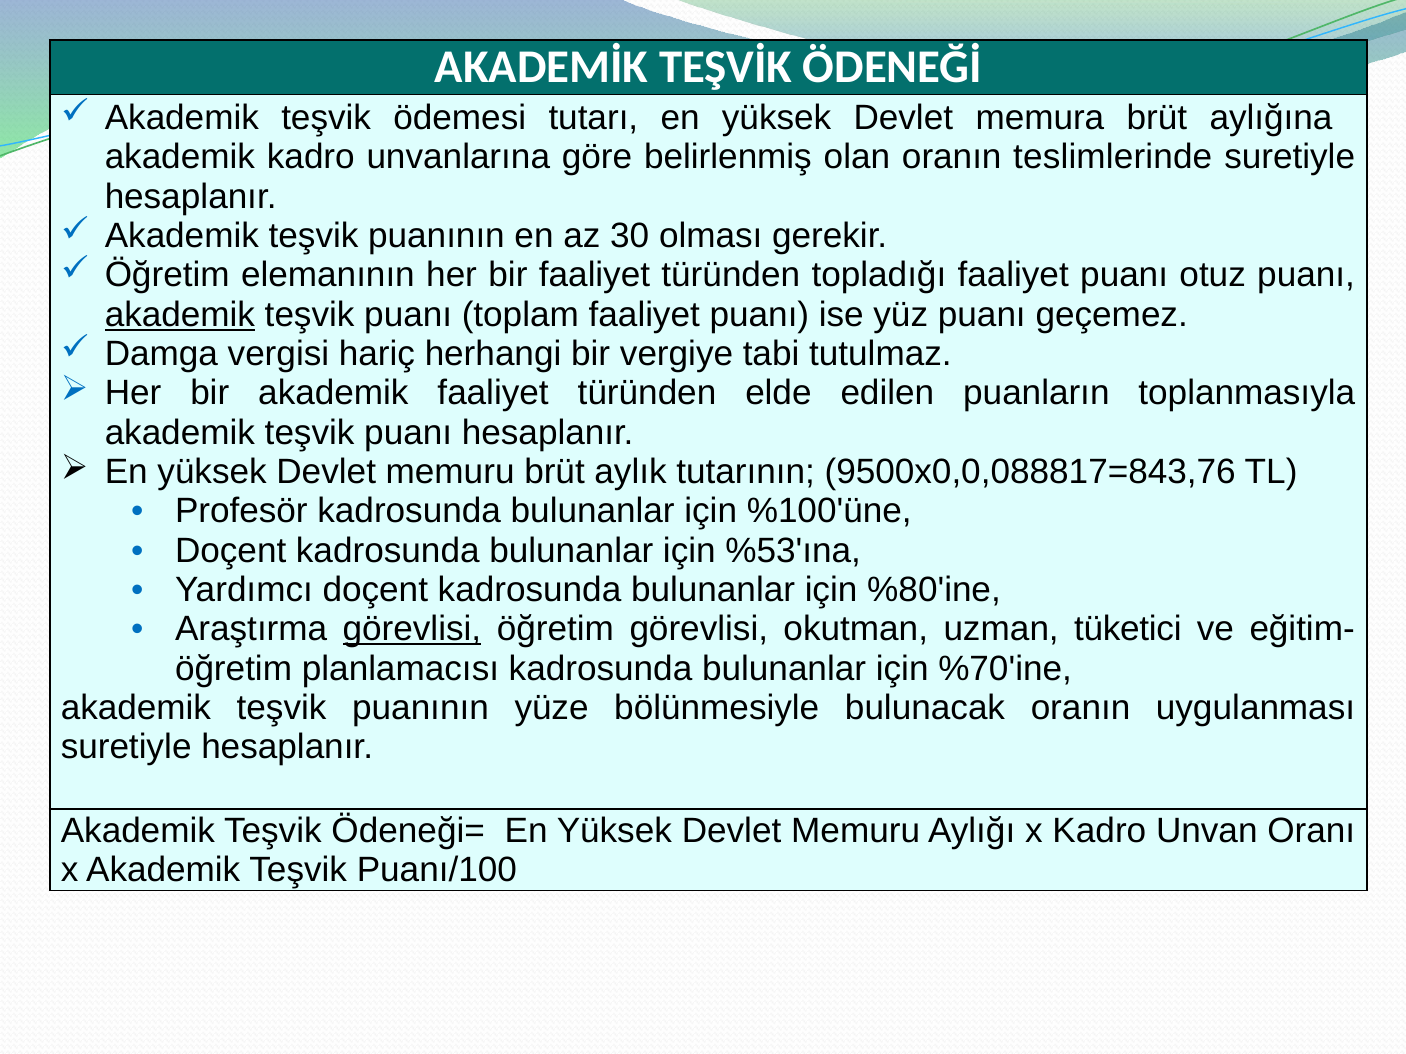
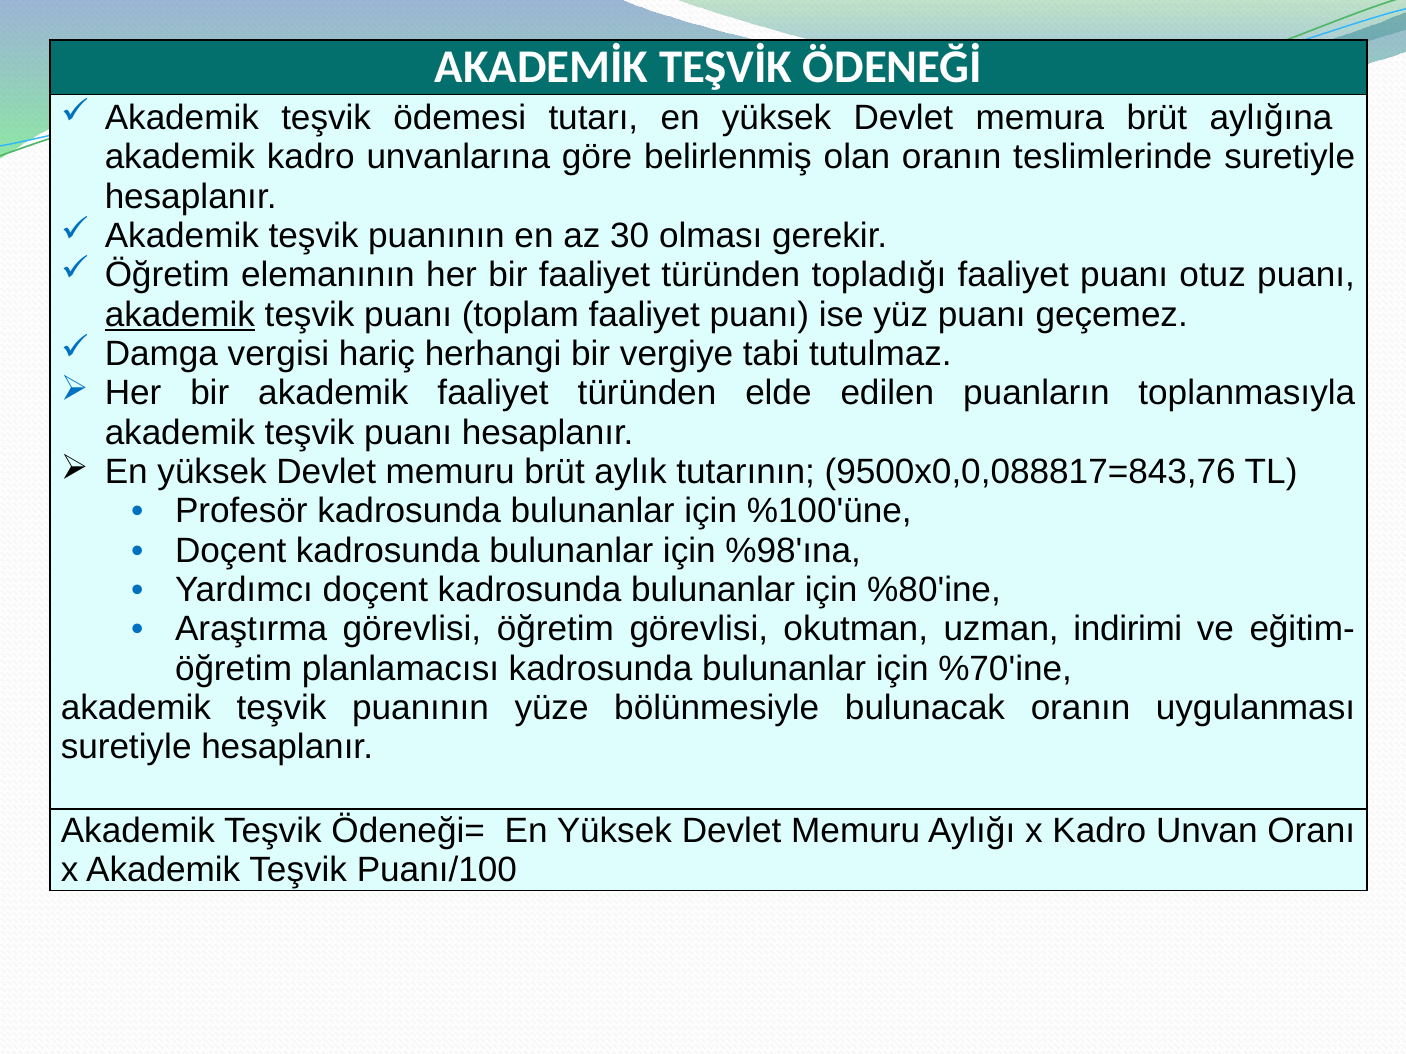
%53'ına: %53'ına -> %98'ına (793, 551)
görevlisi underline: present -> none (412, 630)
tüketici: tüketici -> indirimi (1128, 630)
